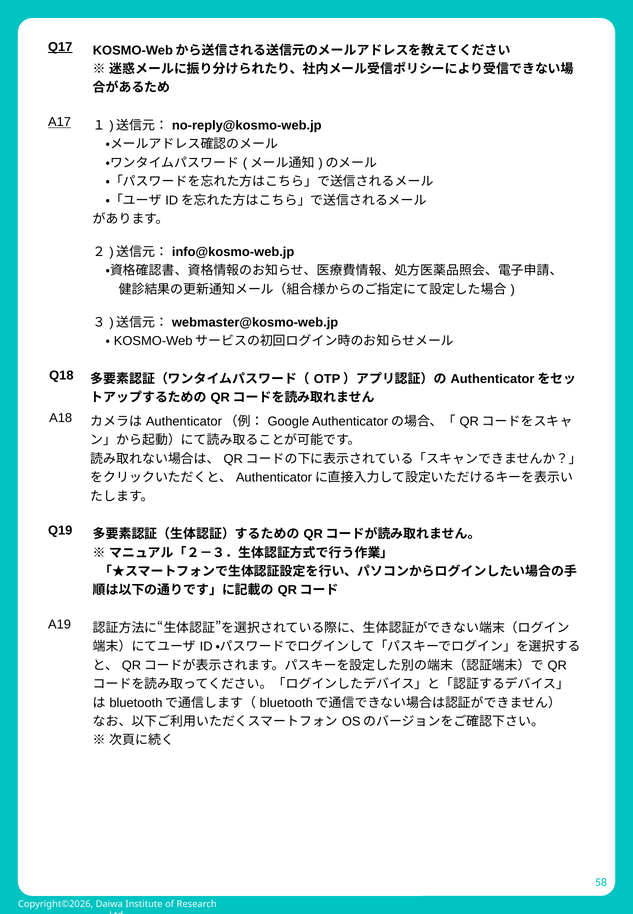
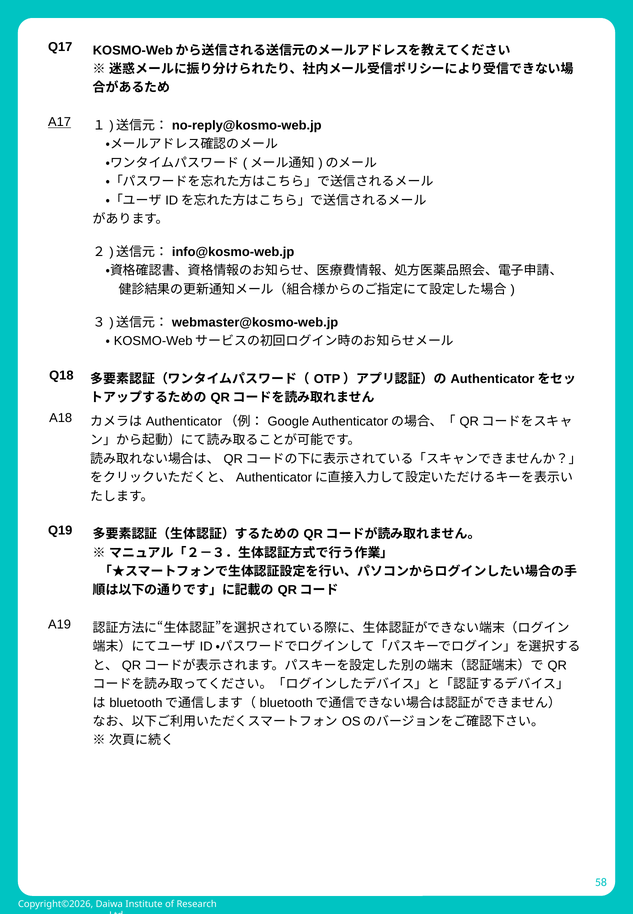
Q17 underline: present -> none (60, 47)
